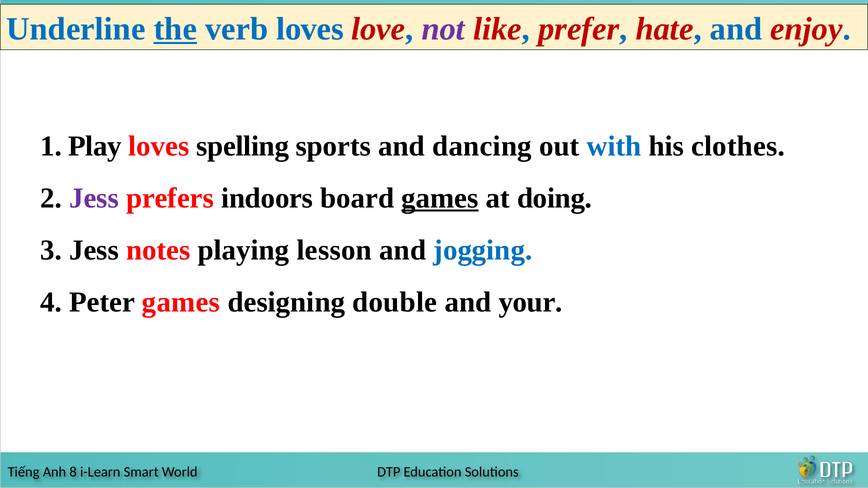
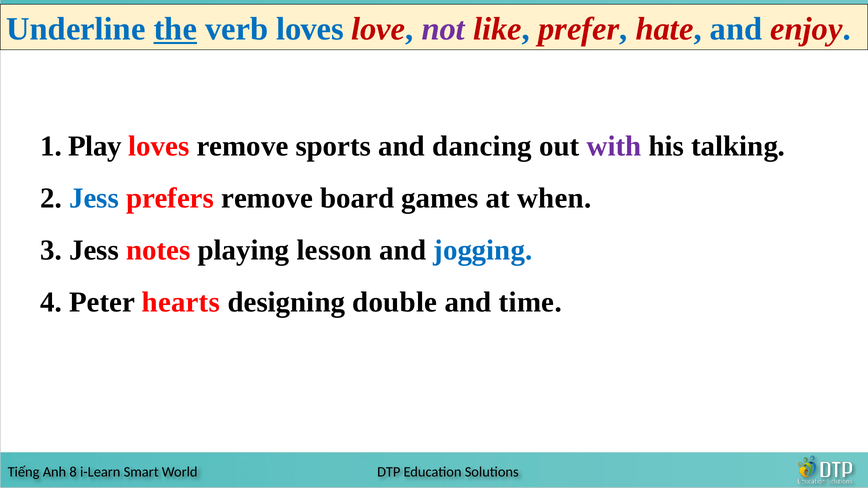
loves spelling: spelling -> remove (242, 146)
with colour: blue -> purple (614, 146)
clothes: clothes -> talking (738, 146)
Jess colour: purple -> blue (94, 198)
prefers indoors: indoors -> remove (267, 198)
games underline: present -> none (440, 198)
doing: doing -> when (554, 198)
Peter games: games -> hearts (181, 302)
and your: your -> time (530, 302)
